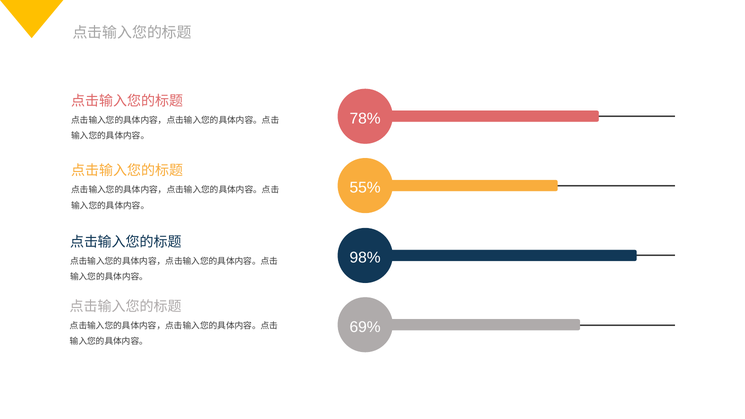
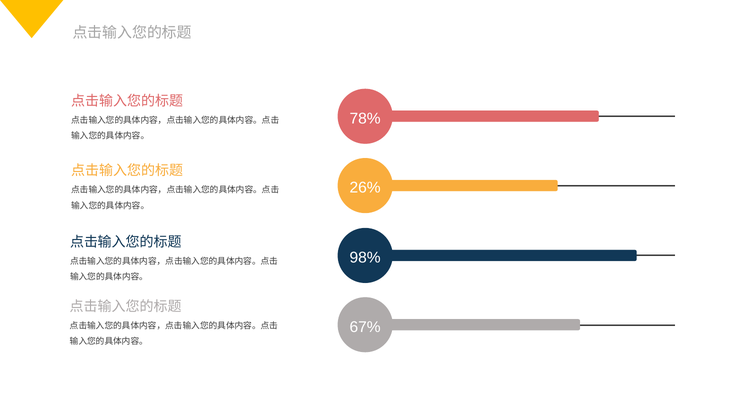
55%: 55% -> 26% (365, 188)
69%: 69% -> 67% (365, 327)
